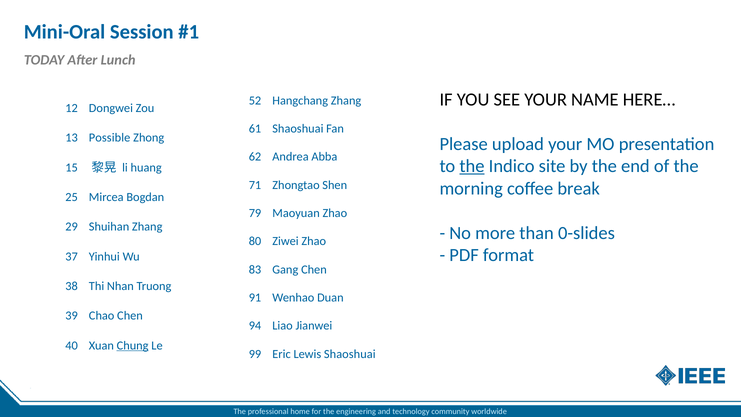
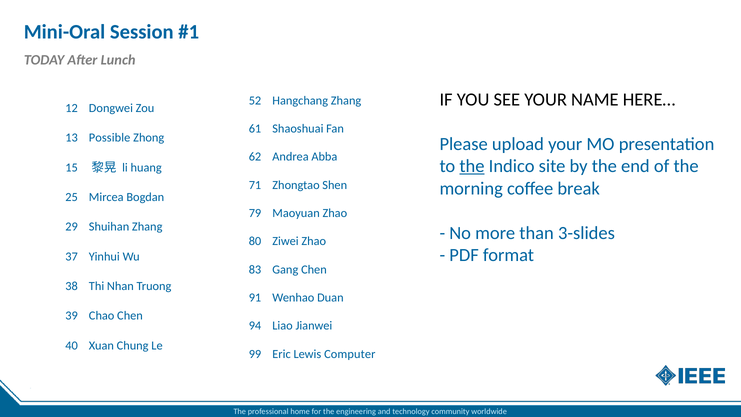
0-slides: 0-slides -> 3-slides (586, 233)
Chung underline: present -> none (133, 345)
Lewis Shaoshuai: Shaoshuai -> Computer (350, 354)
